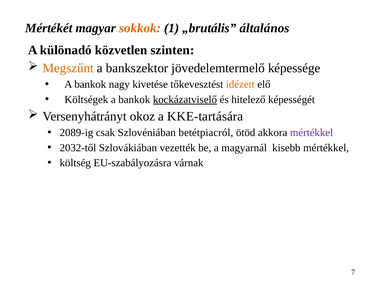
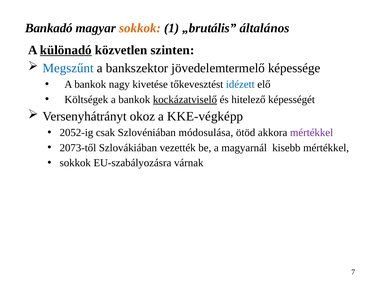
Mértékét: Mértékét -> Bankadó (49, 28)
különadó underline: none -> present (66, 50)
Megszűnt colour: orange -> blue (68, 68)
idézett colour: orange -> blue (240, 84)
KKE-tartására: KKE-tartására -> KKE-végképp (205, 116)
2089-ig: 2089-ig -> 2052-ig (76, 133)
betétpiacról: betétpiacról -> módosulása (206, 133)
2032-től: 2032-től -> 2073-től (78, 148)
költség: költség -> sokkok (75, 163)
